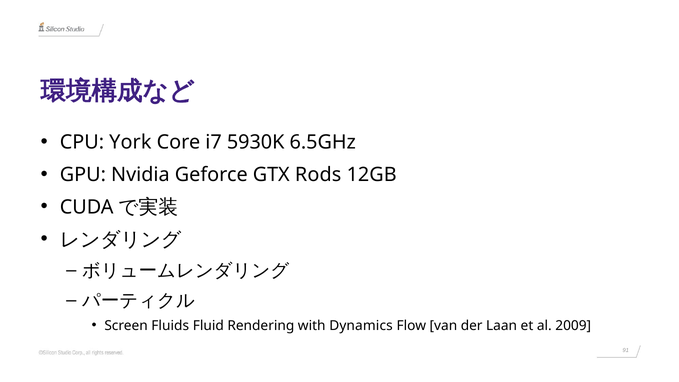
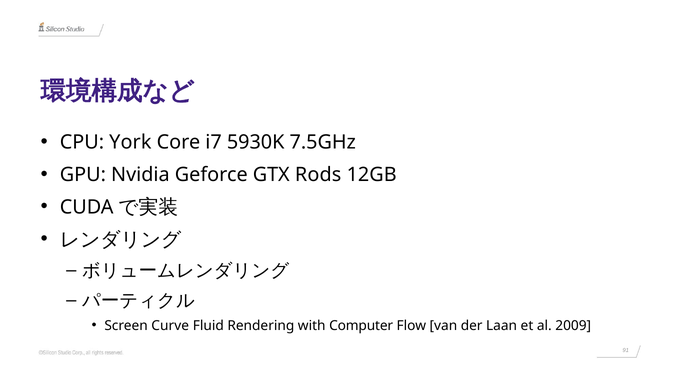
6.5GHz: 6.5GHz -> 7.5GHz (323, 142)
Fluids: Fluids -> Curve (170, 326)
Dynamics: Dynamics -> Computer (361, 326)
